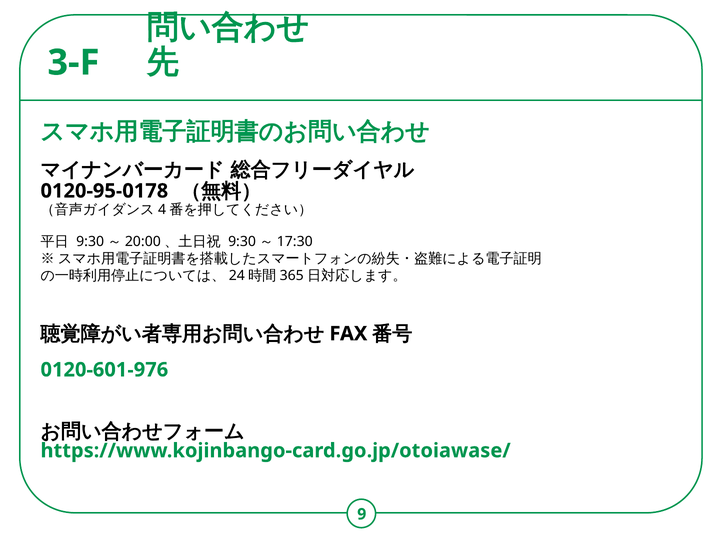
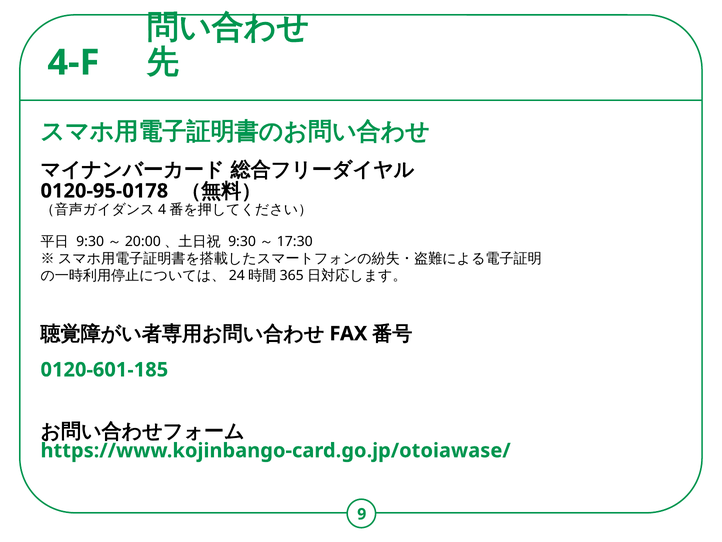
3-F: 3-F -> 4-F (73, 63)
0120-601-976: 0120-601-976 -> 0120-601-185 (104, 369)
